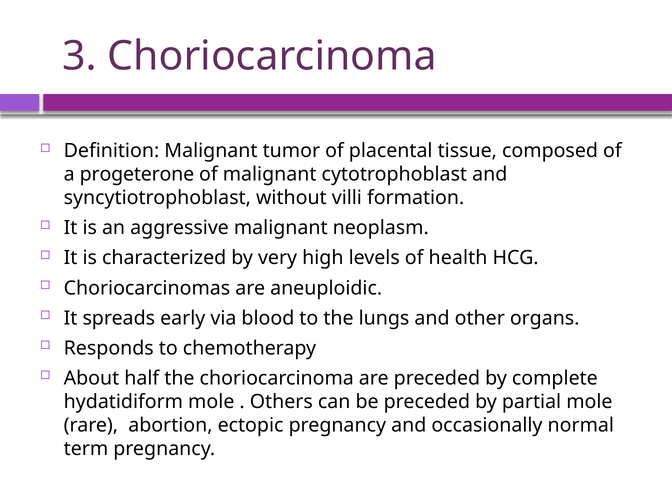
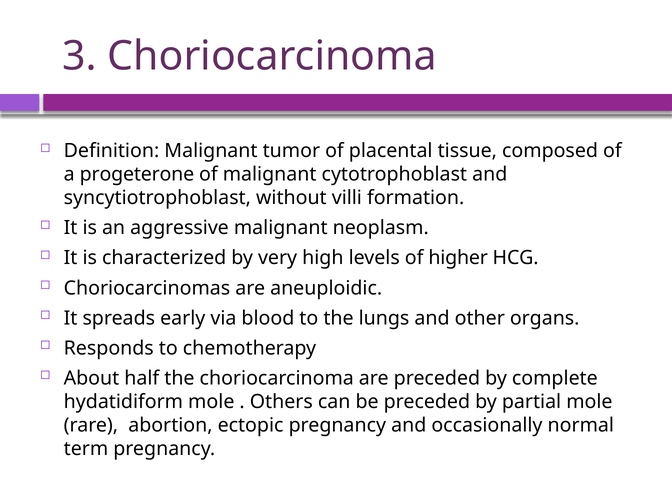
health: health -> higher (458, 258)
